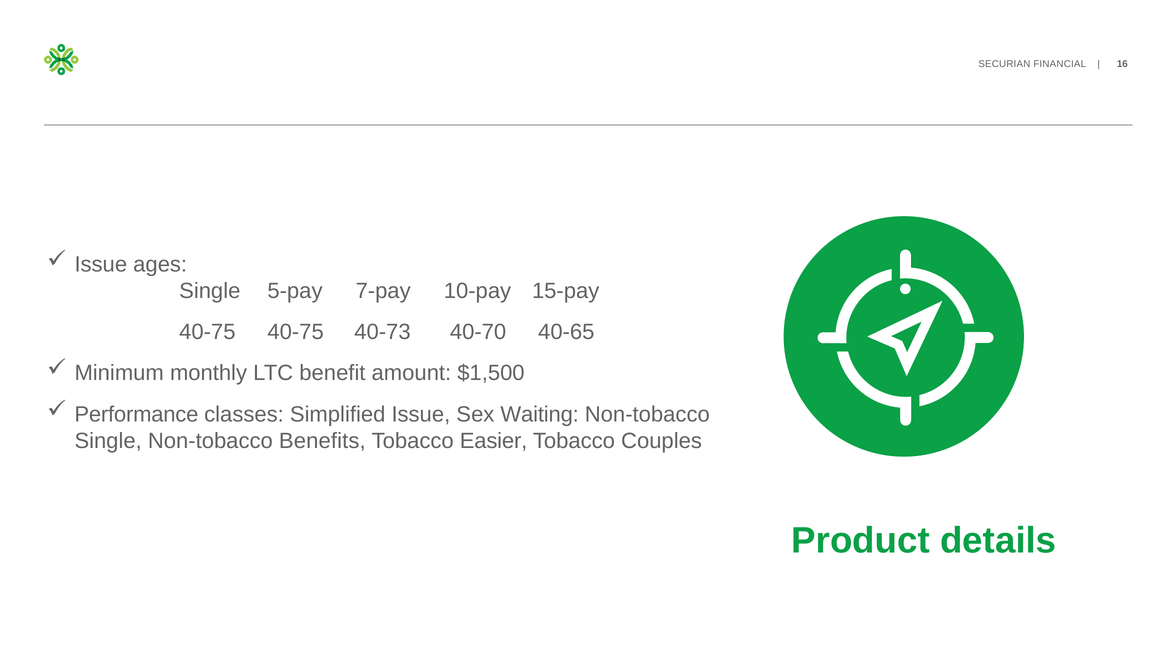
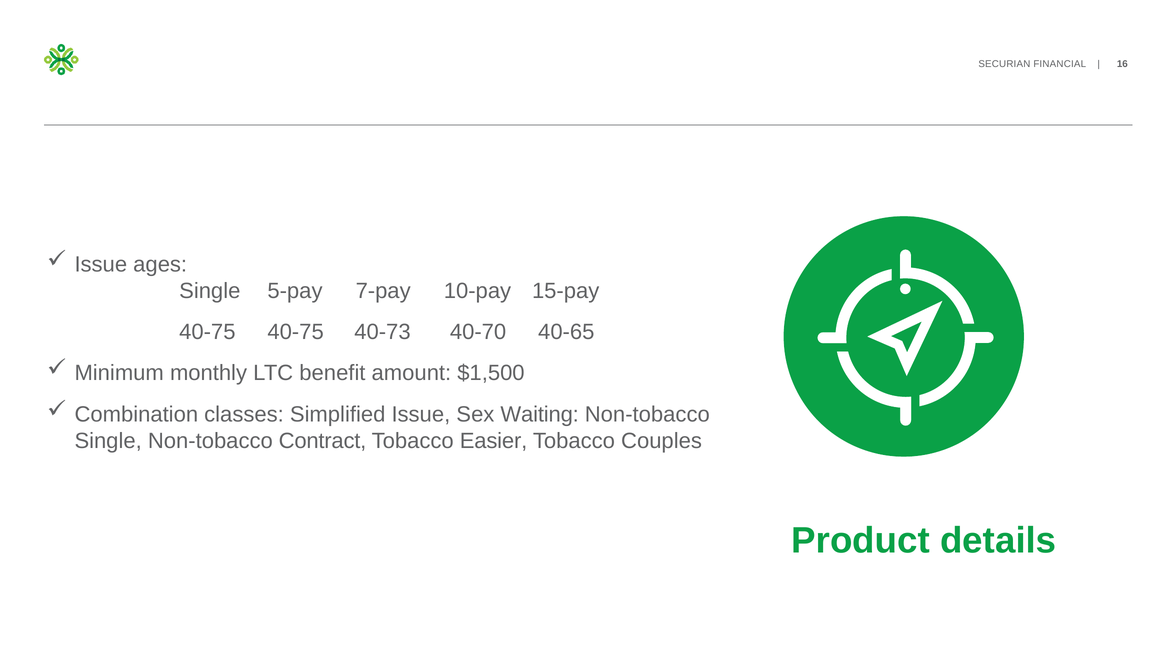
Performance: Performance -> Combination (136, 414)
Benefits: Benefits -> Contract (323, 440)
